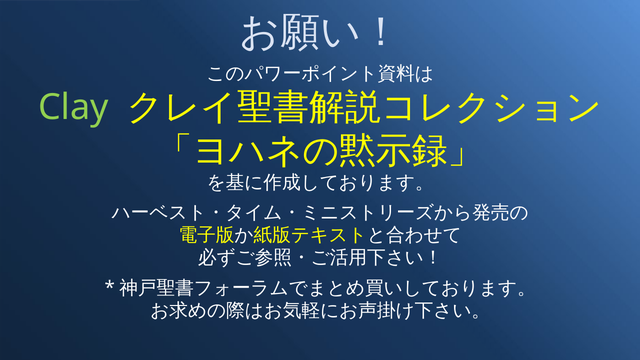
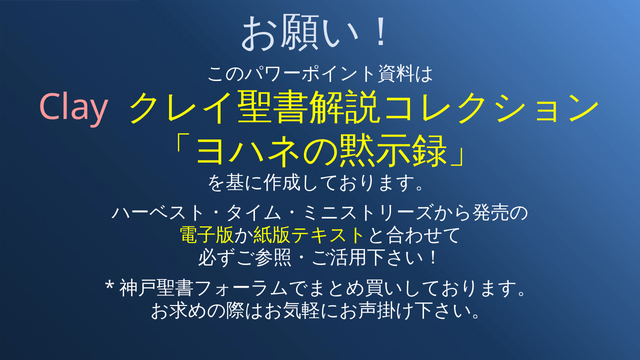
Clay colour: light green -> pink (73, 108)
